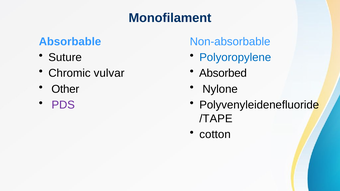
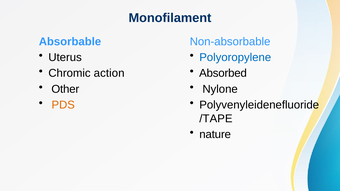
Suture: Suture -> Uterus (65, 57)
vulvar: vulvar -> action (109, 73)
PDS colour: purple -> orange (63, 105)
cotton: cotton -> nature (215, 135)
